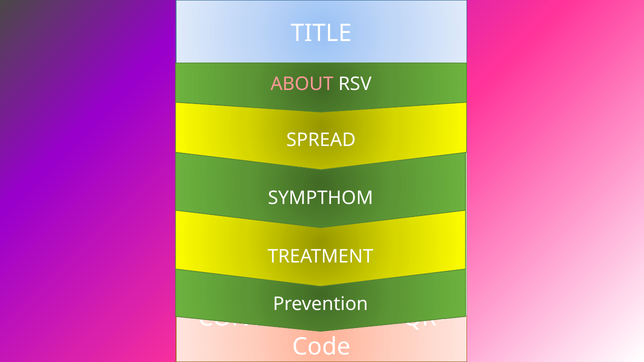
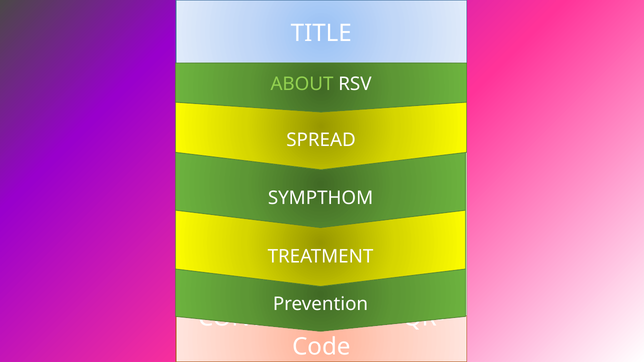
ABOUT colour: pink -> light green (302, 84)
